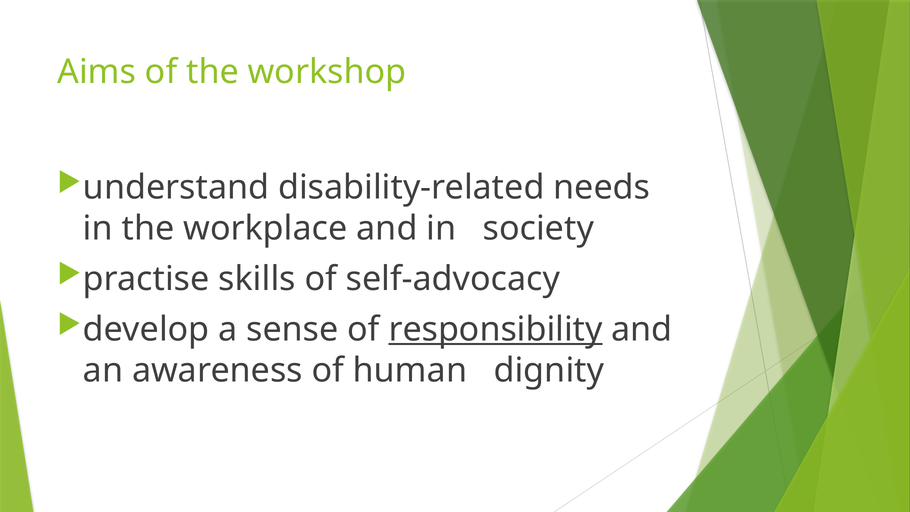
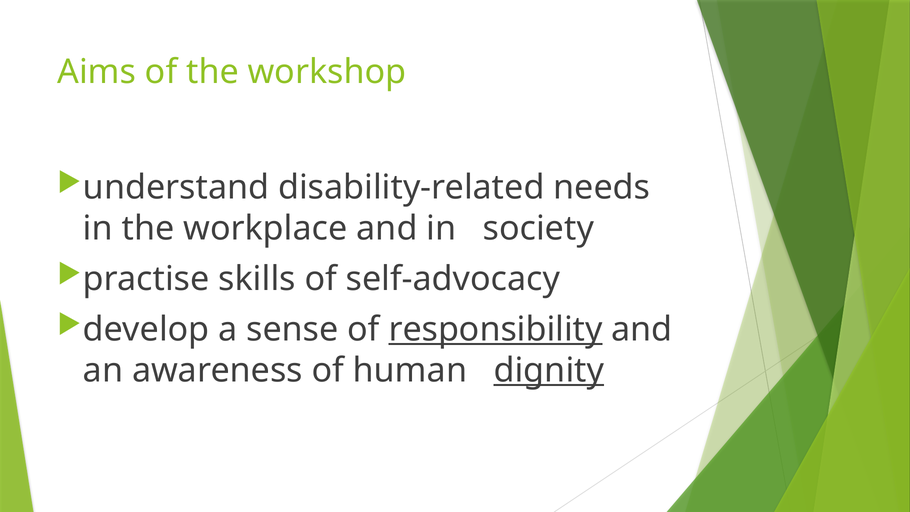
dignity underline: none -> present (549, 370)
